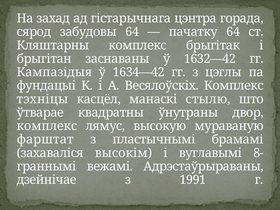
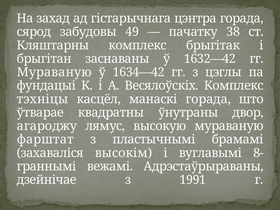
забудовы 64: 64 -> 49 (132, 32)
пачатку 64: 64 -> 38 (233, 32)
Кампазідыя: Кампазідыя -> Мураваную (54, 72)
манаскі стылю: стылю -> горада (208, 99)
комплекс: комплекс -> агароджу (47, 126)
